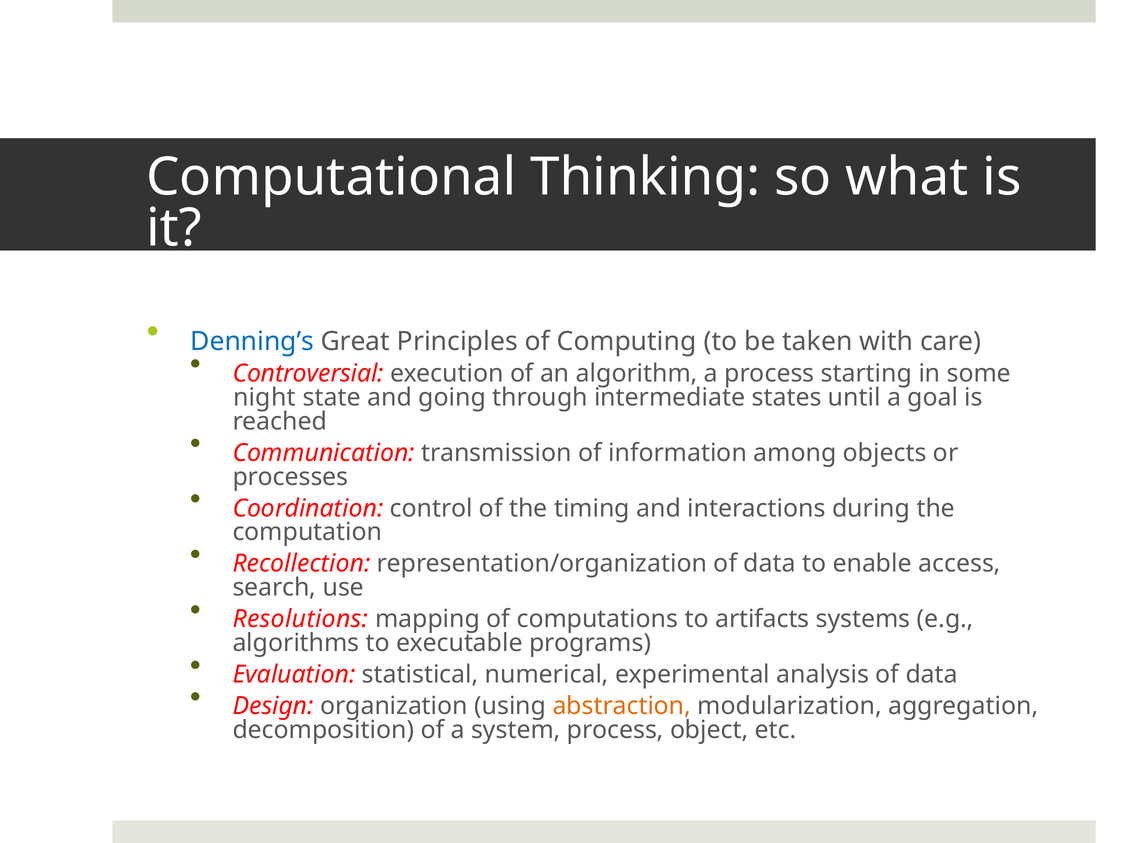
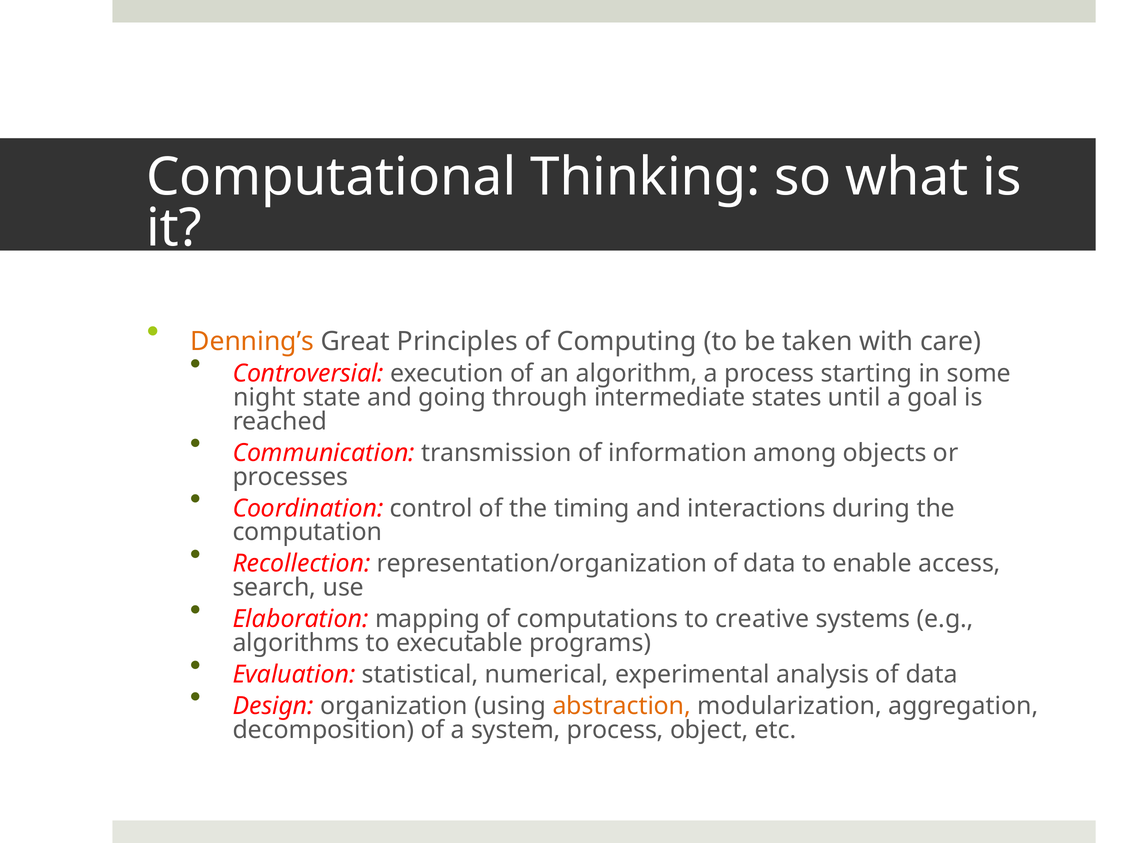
Denning’s colour: blue -> orange (252, 341)
Resolutions: Resolutions -> Elaboration (301, 619)
artifacts: artifacts -> creative (762, 619)
